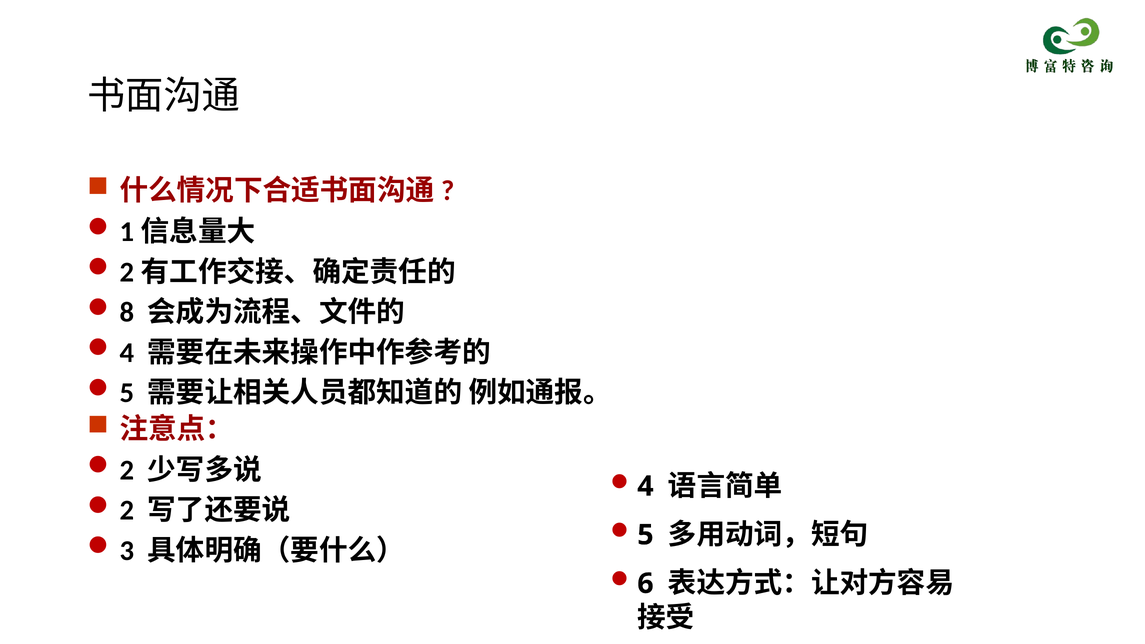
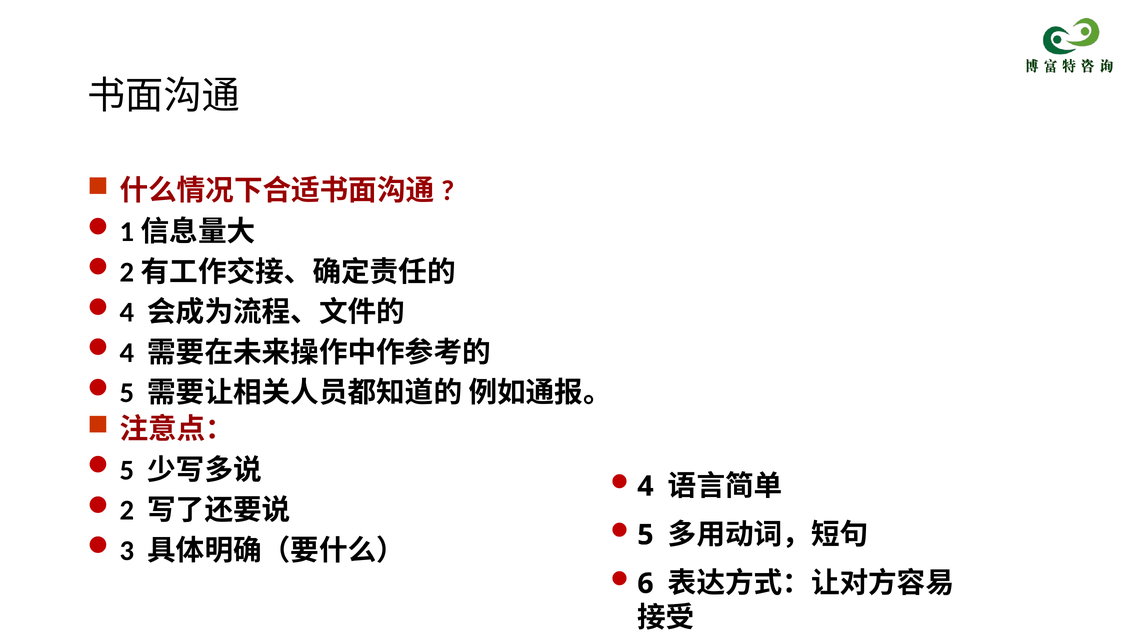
8: 8 -> 4 (127, 312)
2: 2 -> 5 (127, 470)
